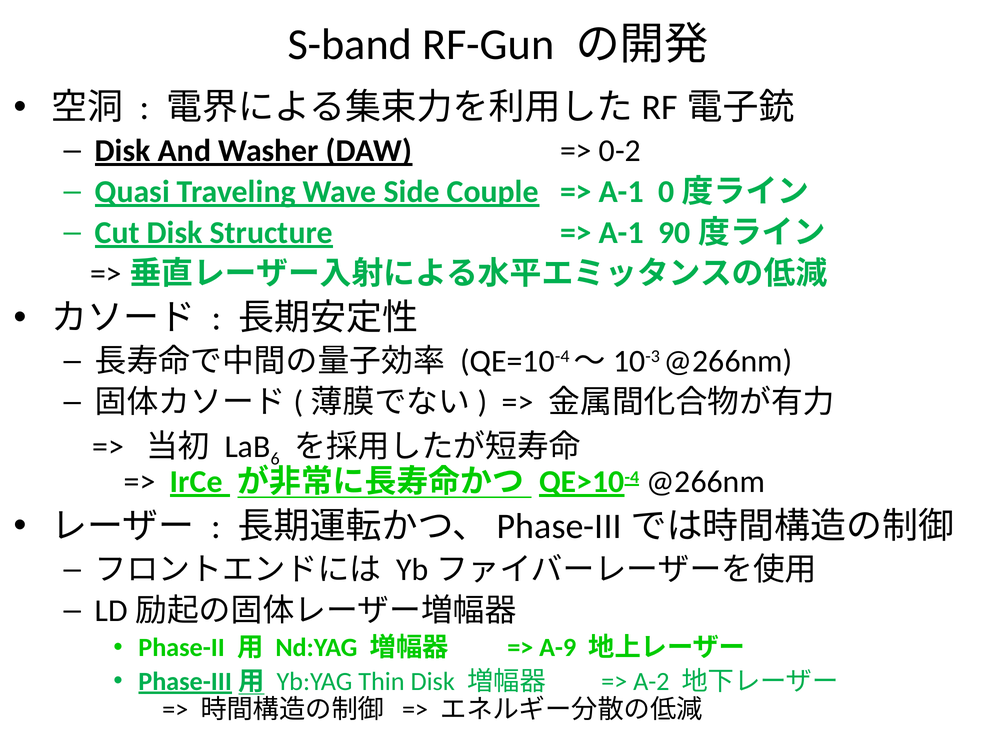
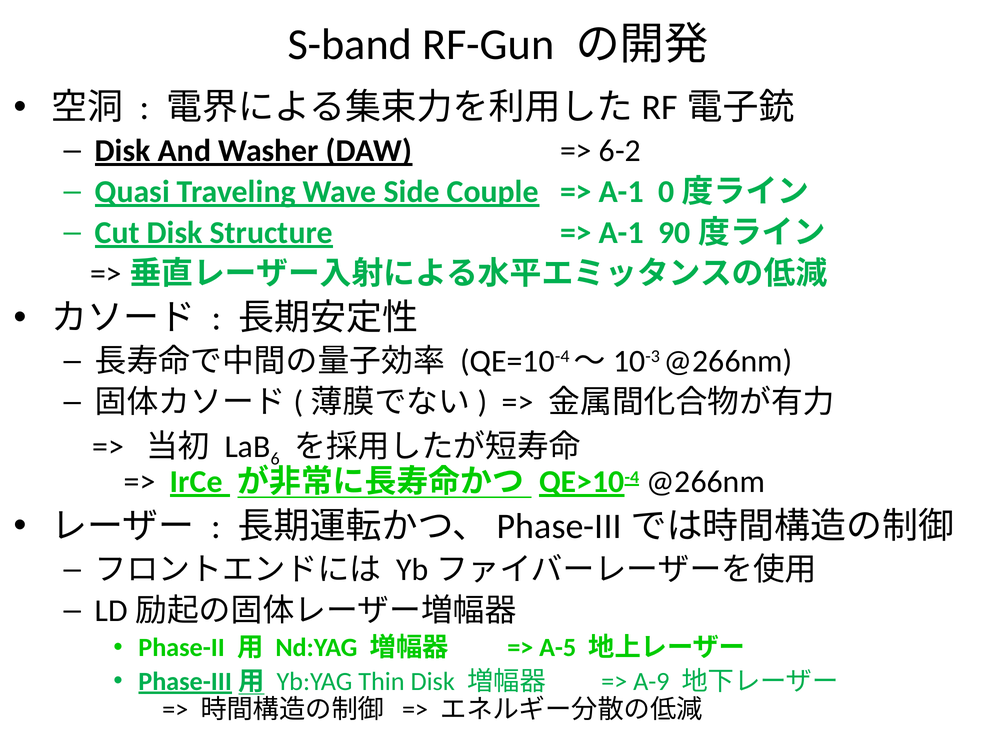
0-2: 0-2 -> 6-2 (620, 151)
A-9: A-9 -> A-5 (558, 647)
A-2: A-2 -> A-9 (651, 681)
